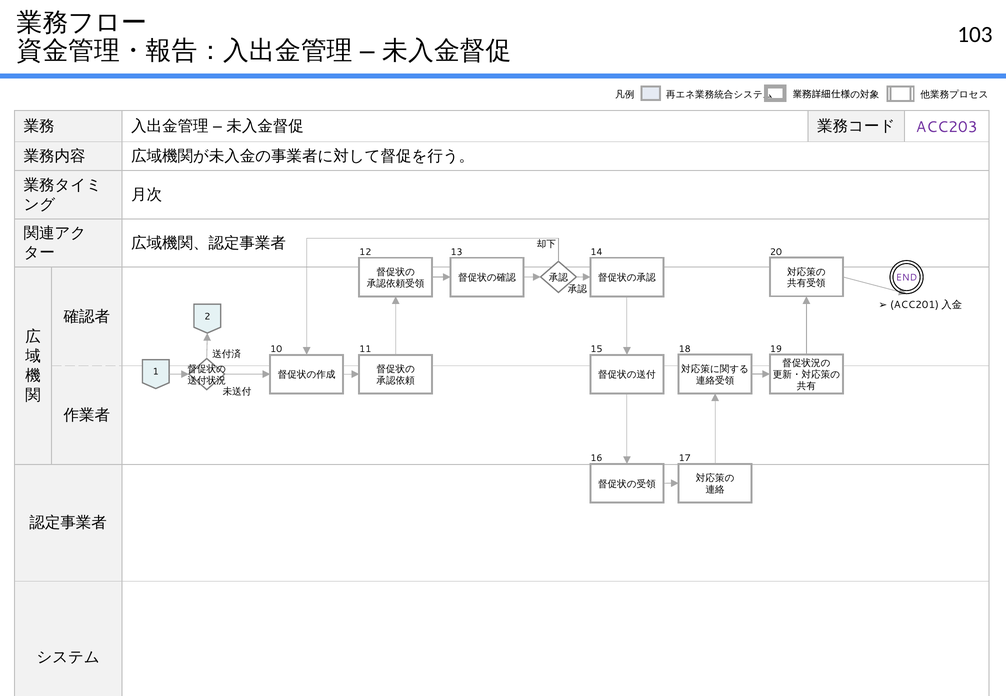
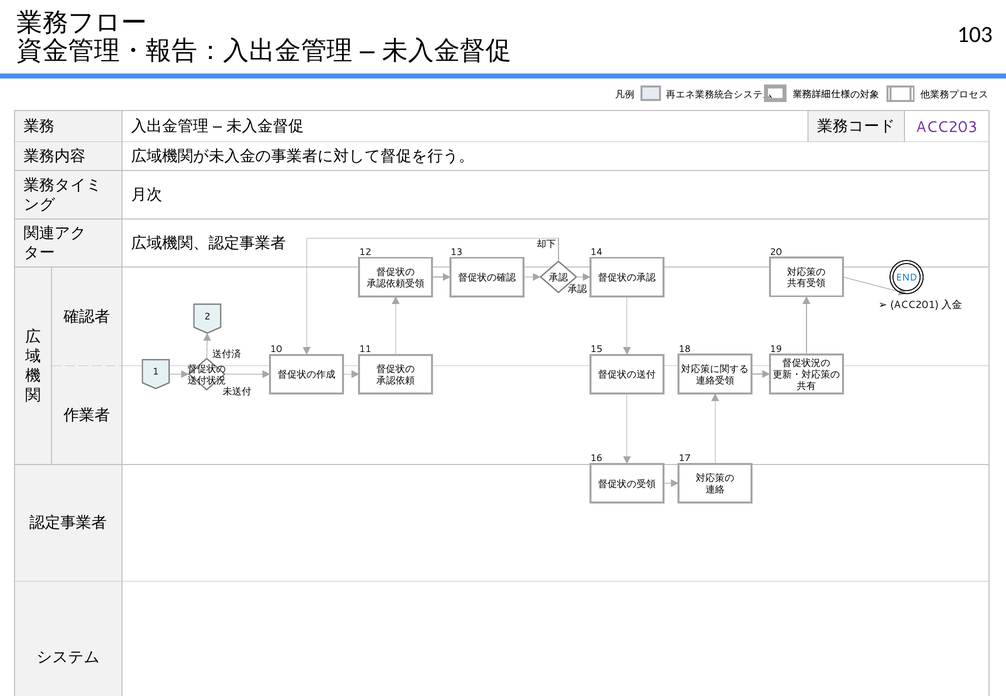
END colour: purple -> blue (907, 278)
